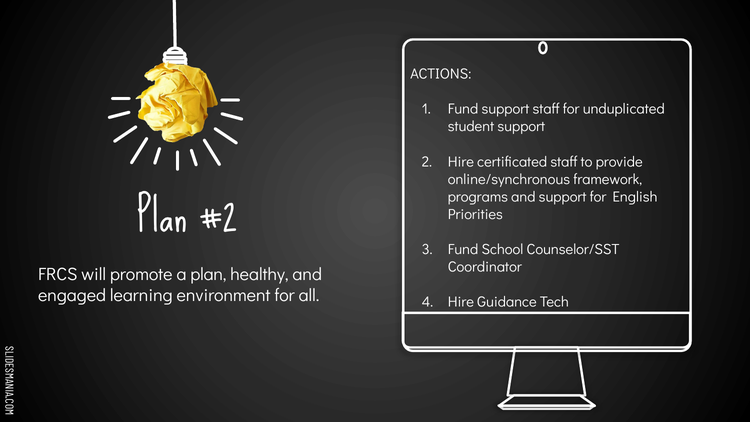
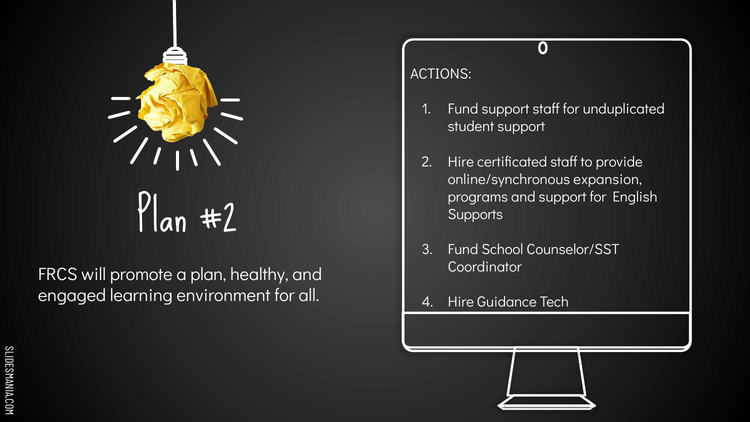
framework: framework -> expansion (608, 179)
Priorities: Priorities -> Supports (475, 214)
